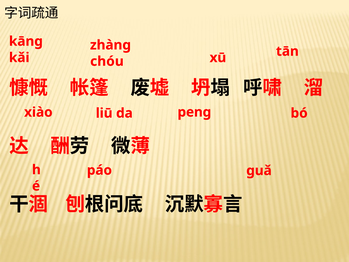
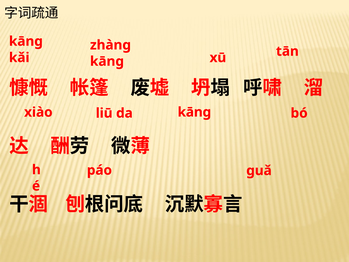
chóu: chóu -> kāng (107, 61)
da peng: peng -> kāng (194, 112)
